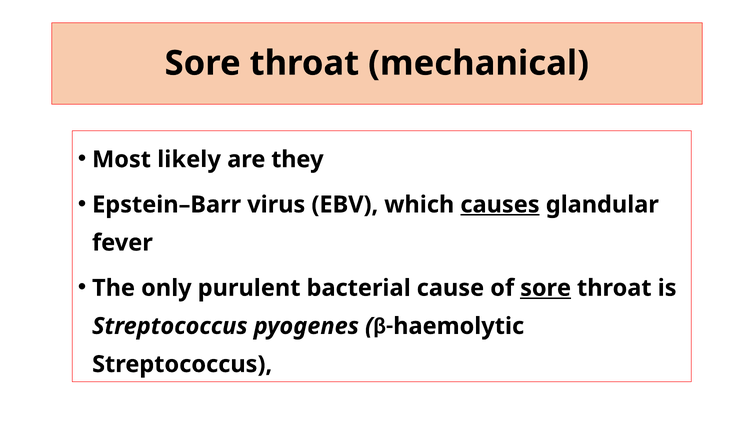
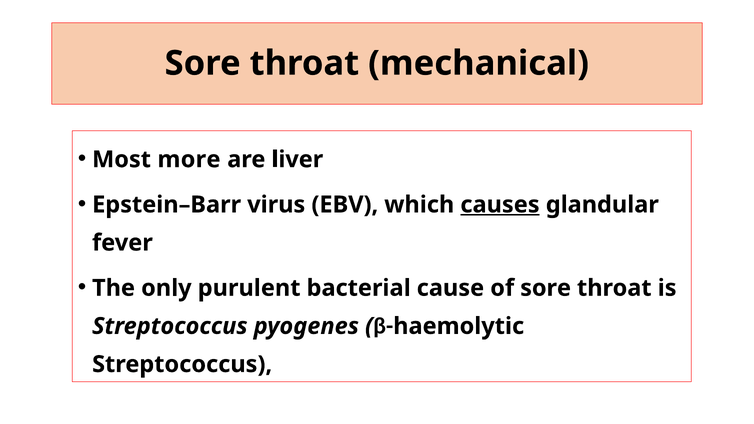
likely: likely -> more (189, 159)
they: they -> liver (297, 159)
sore underline: present -> none (546, 288)
